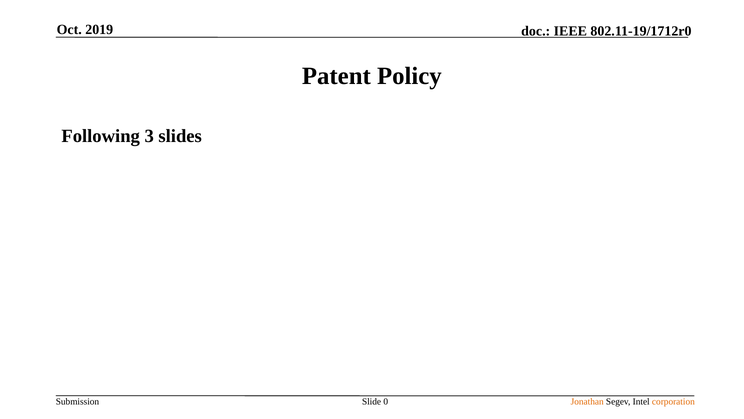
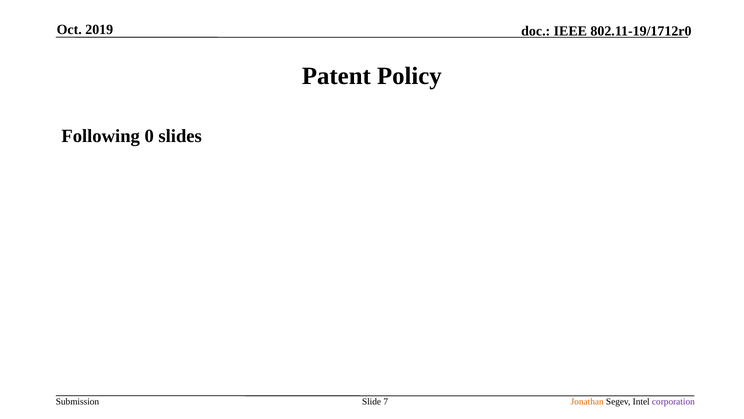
3: 3 -> 0 (149, 136)
0: 0 -> 7 (386, 401)
corporation colour: orange -> purple (673, 401)
